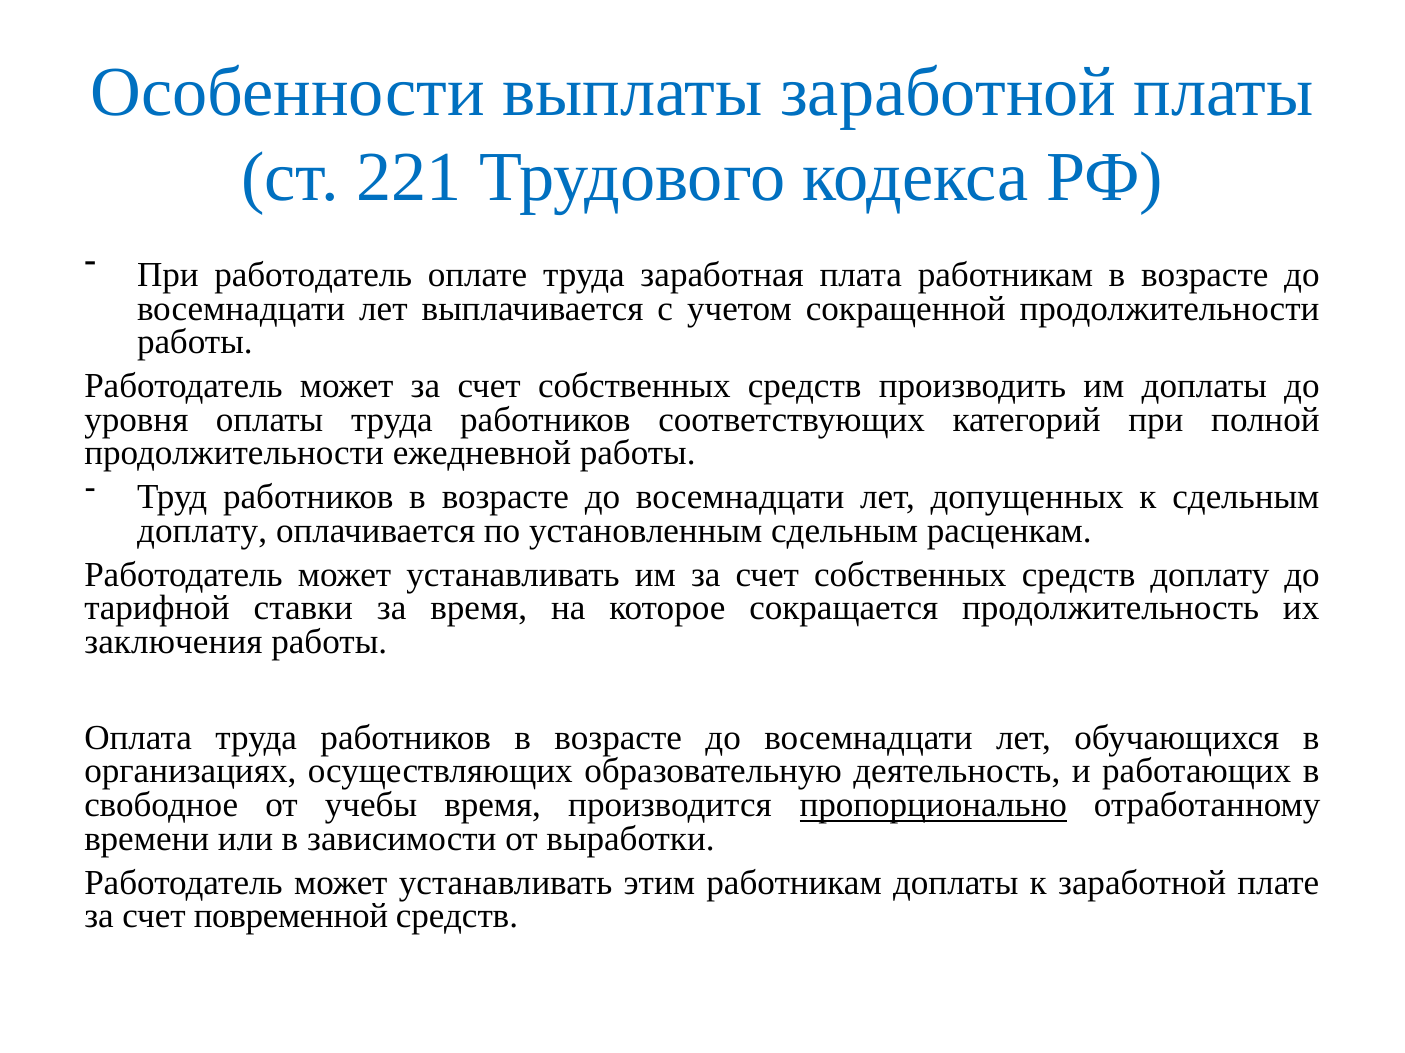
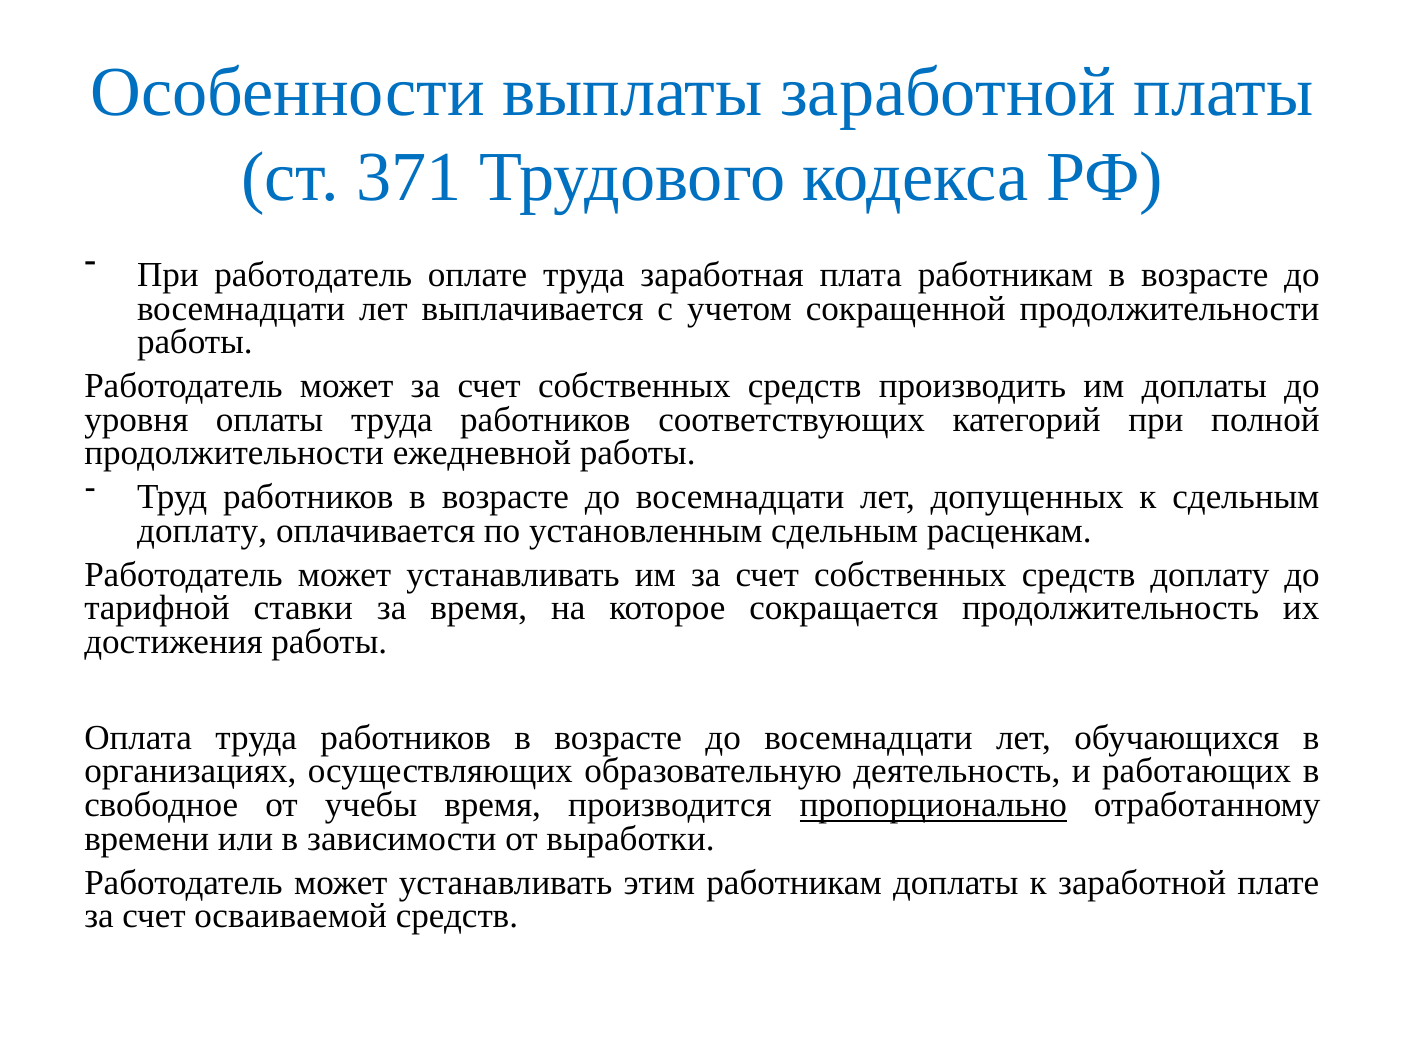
221: 221 -> 371 (409, 177)
заключения: заключения -> достижения (173, 642)
повременной: повременной -> осваиваемой (291, 917)
